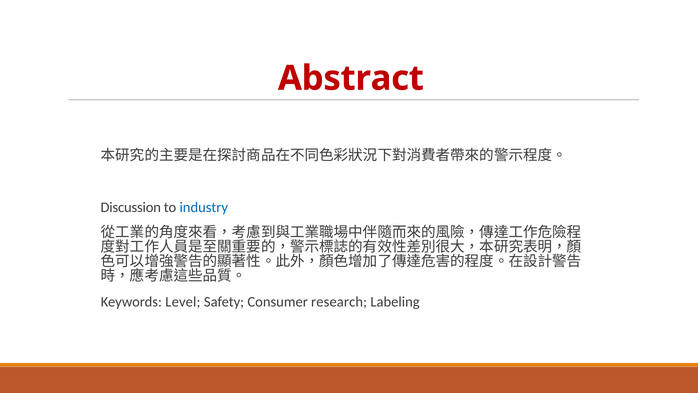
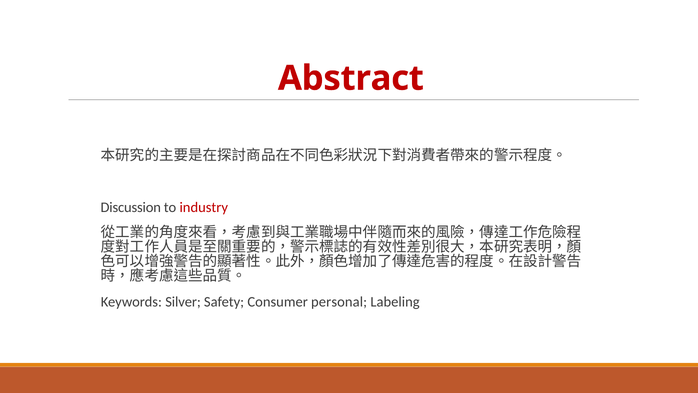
industry colour: blue -> red (204, 207)
Level: Level -> Silver (183, 301)
research: research -> personal (339, 301)
